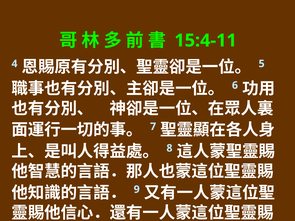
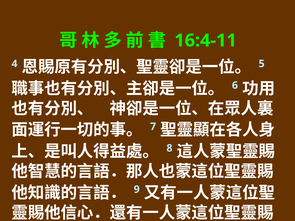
15:4-11: 15:4-11 -> 16:4-11 (206, 41)
